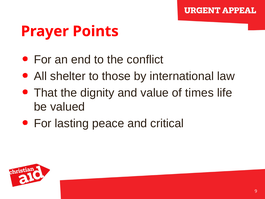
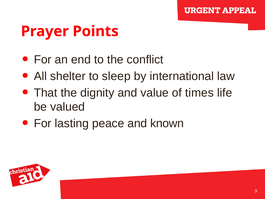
those: those -> sleep (116, 76)
critical: critical -> known (167, 123)
